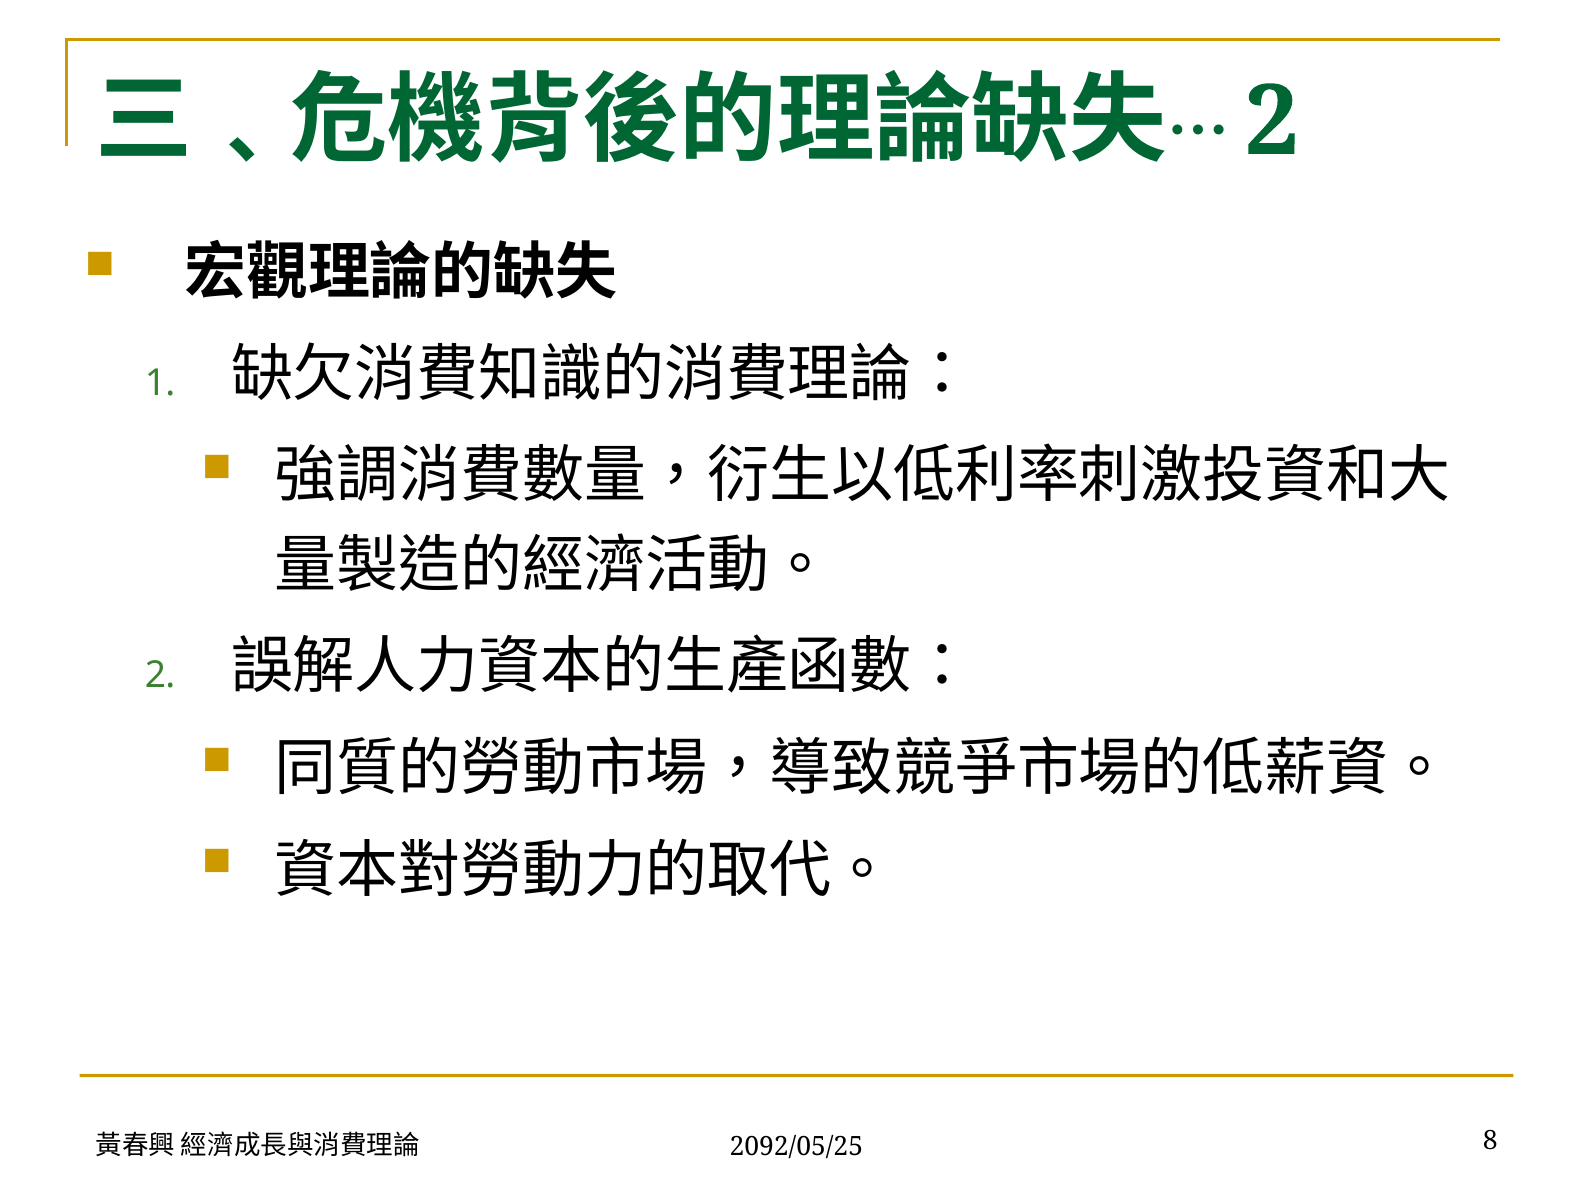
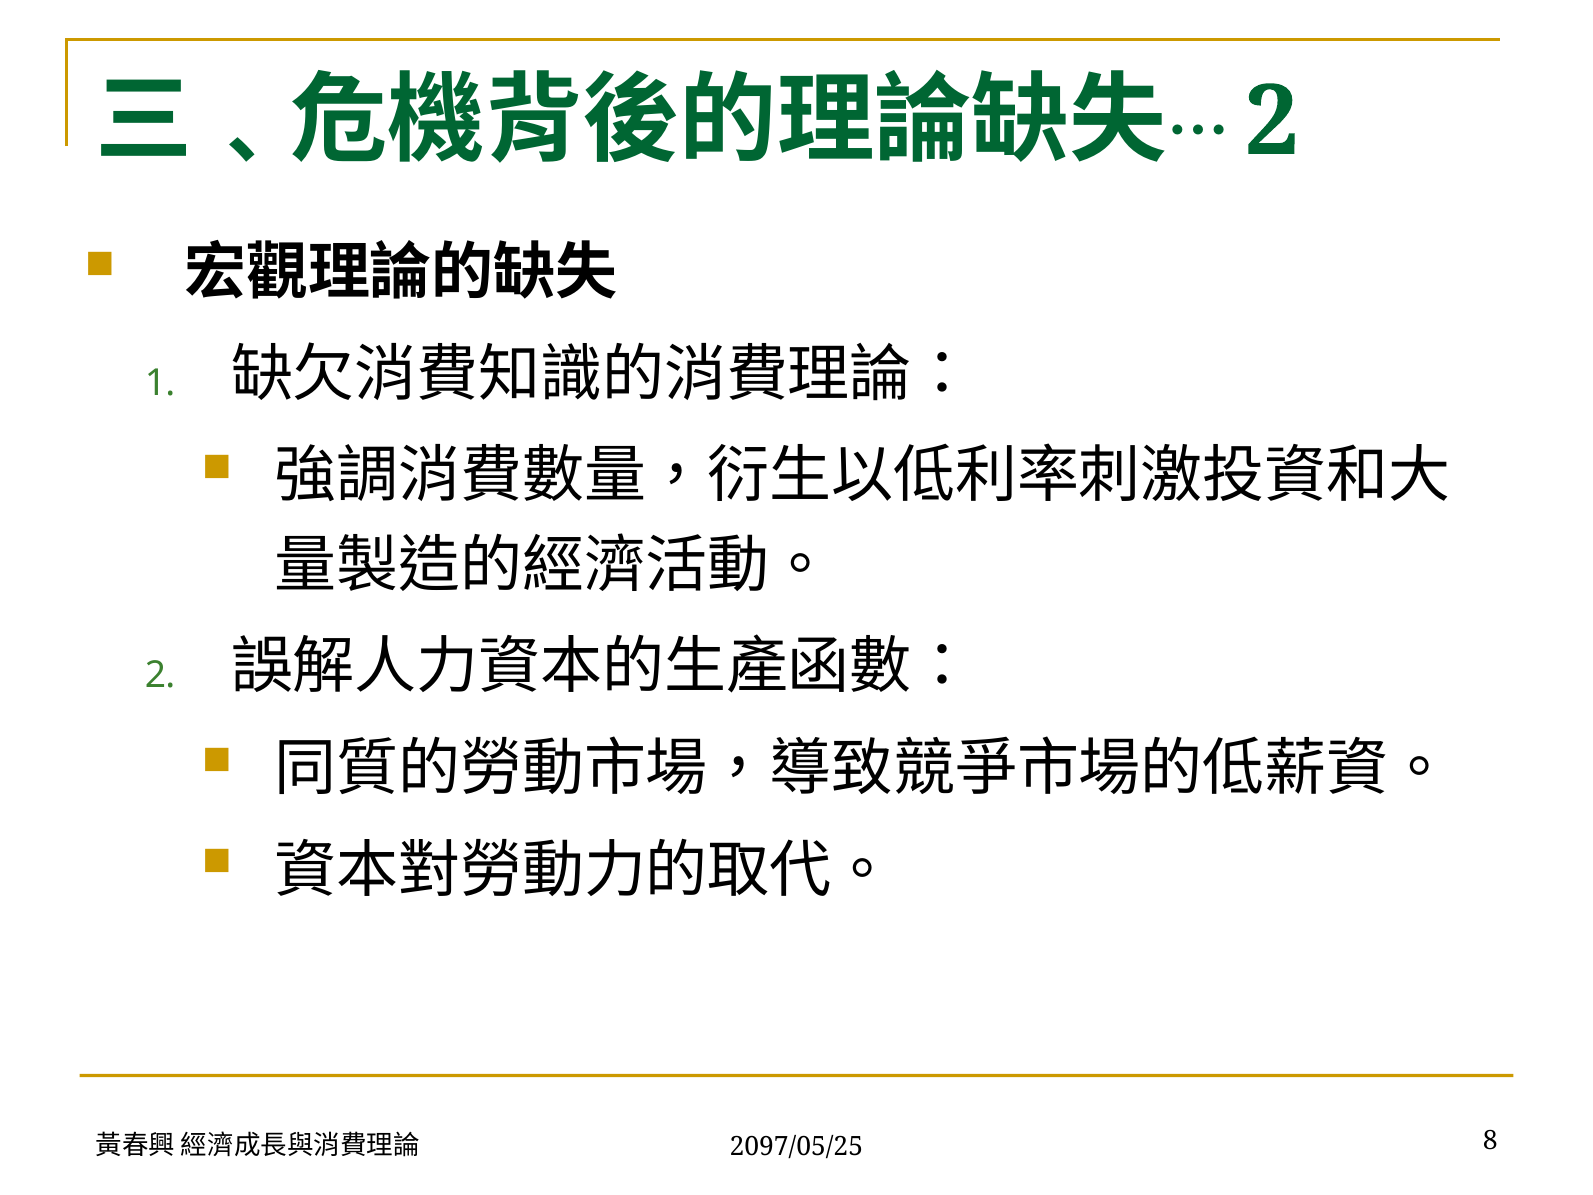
2092/05/25: 2092/05/25 -> 2097/05/25 (796, 1146)
